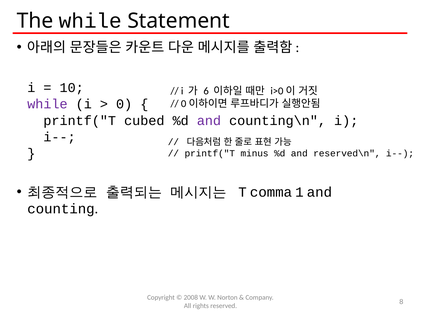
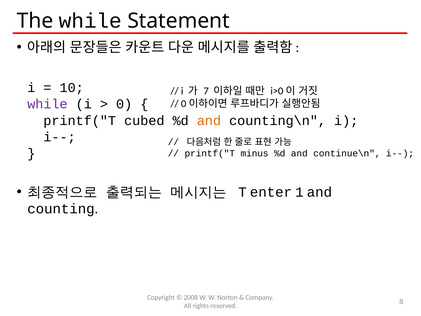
6: 6 -> 7 (206, 91)
and colour: purple -> orange (209, 121)
reserved\n: reserved\n -> continue\n (347, 153)
comma: comma -> enter (271, 192)
